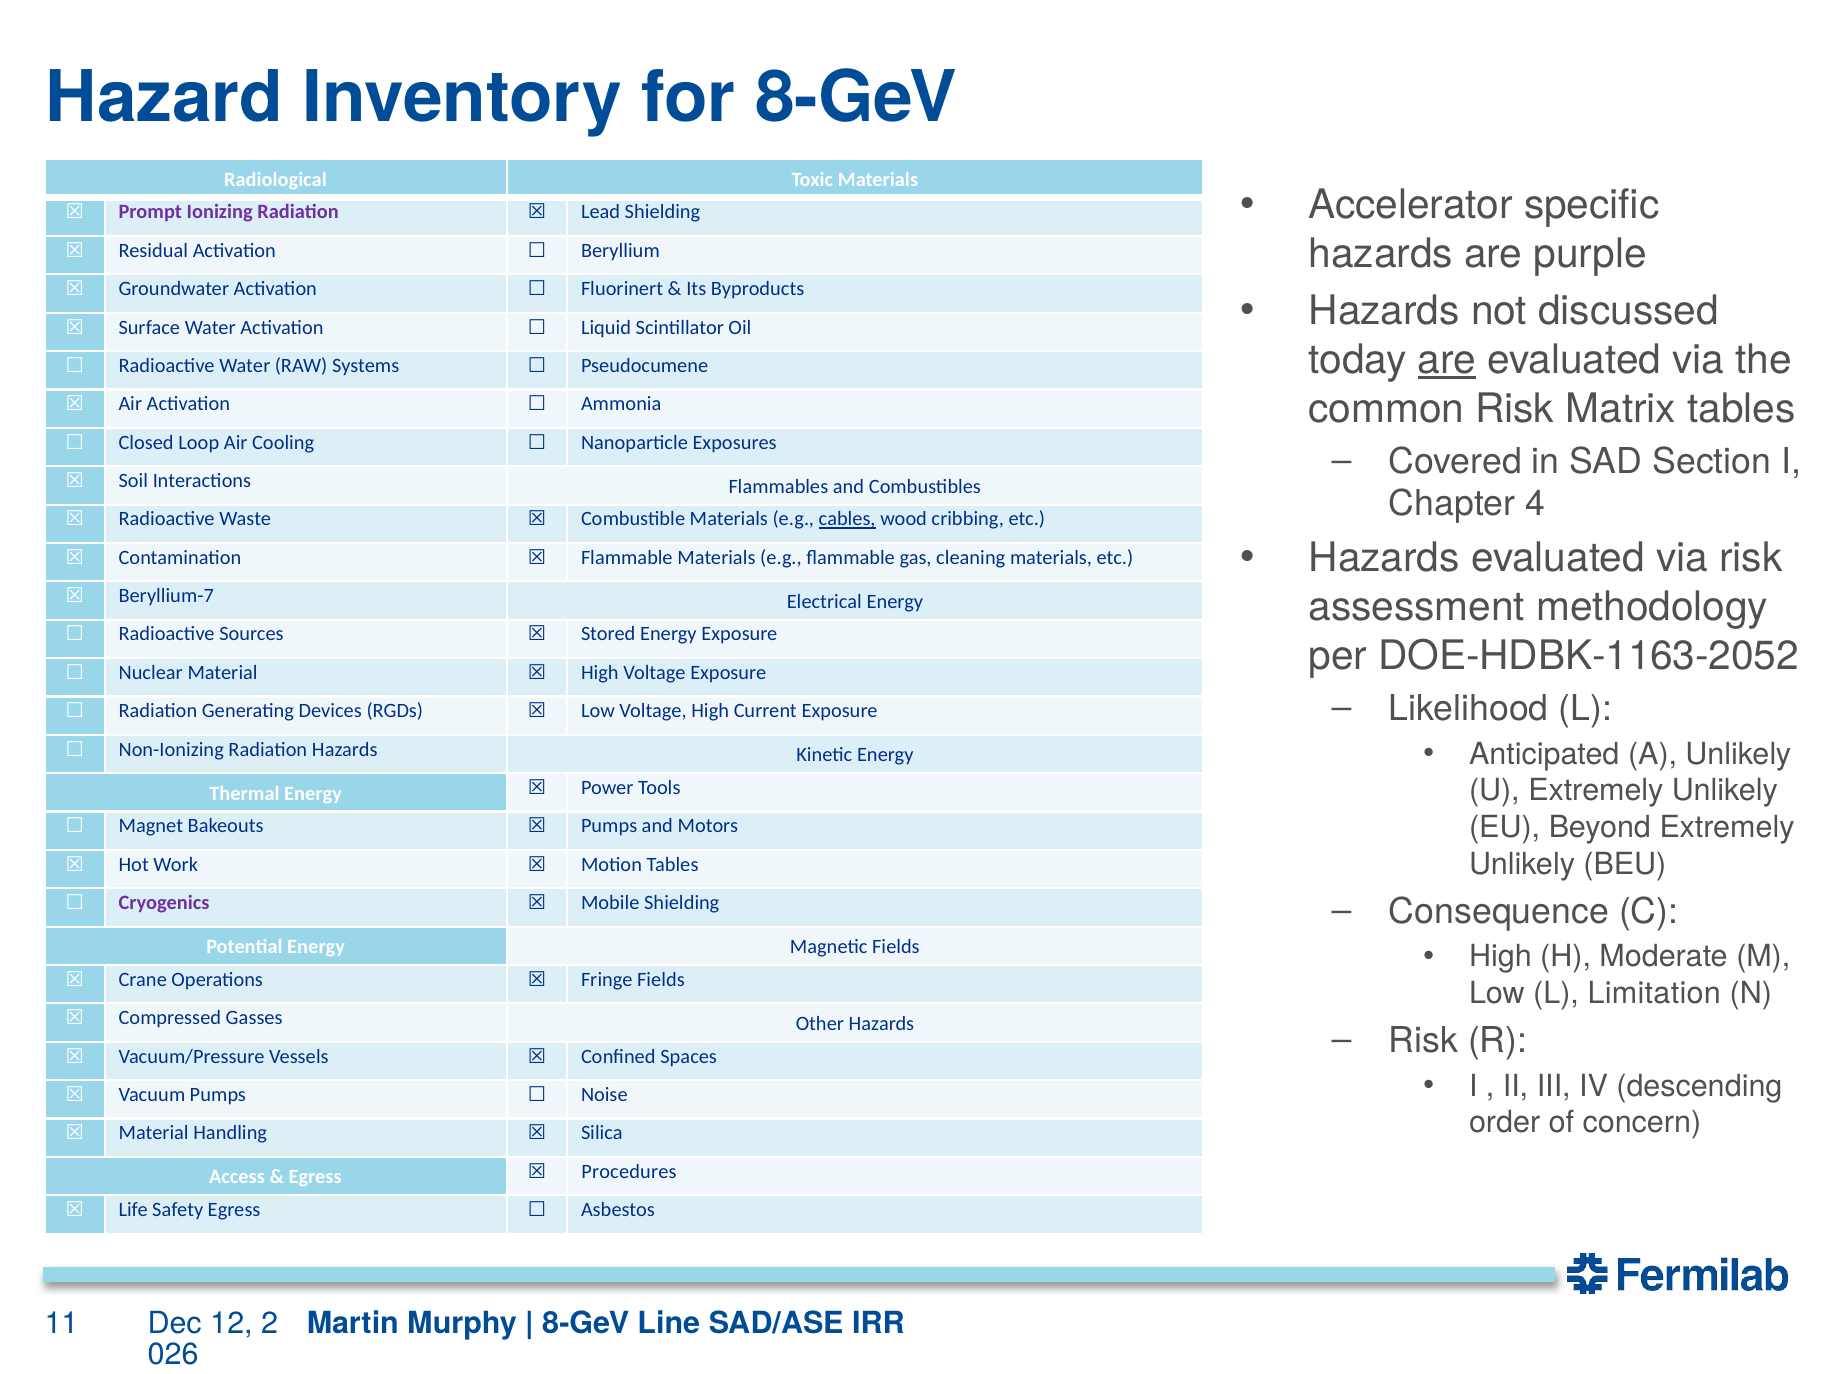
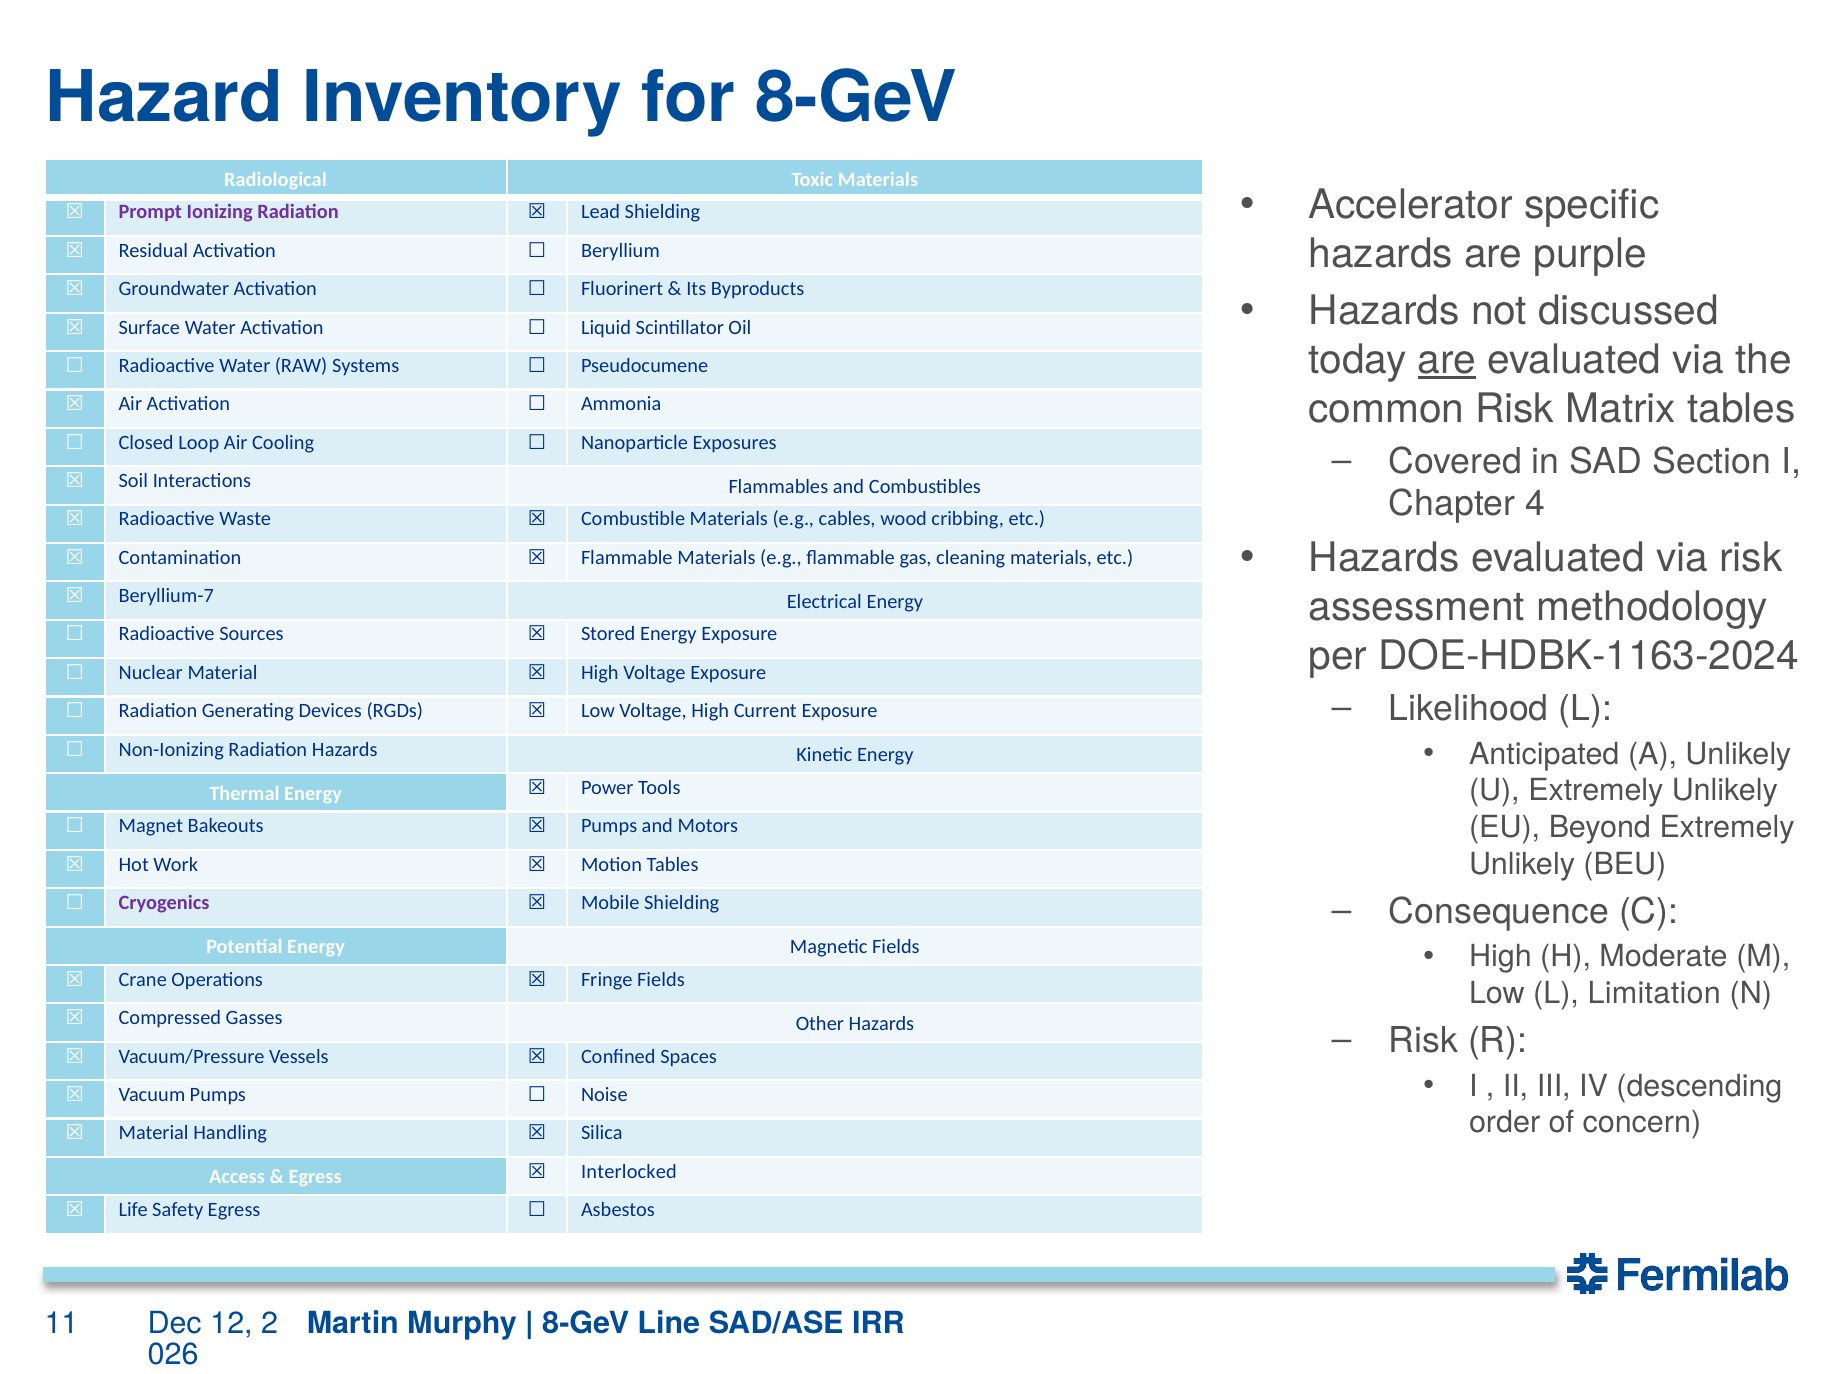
cables underline: present -> none (847, 519)
DOE-HDBK-1163-2052: DOE-HDBK-1163-2052 -> DOE-HDBK-1163-2024 (1589, 657)
Procedures: Procedures -> Interlocked (629, 1172)
